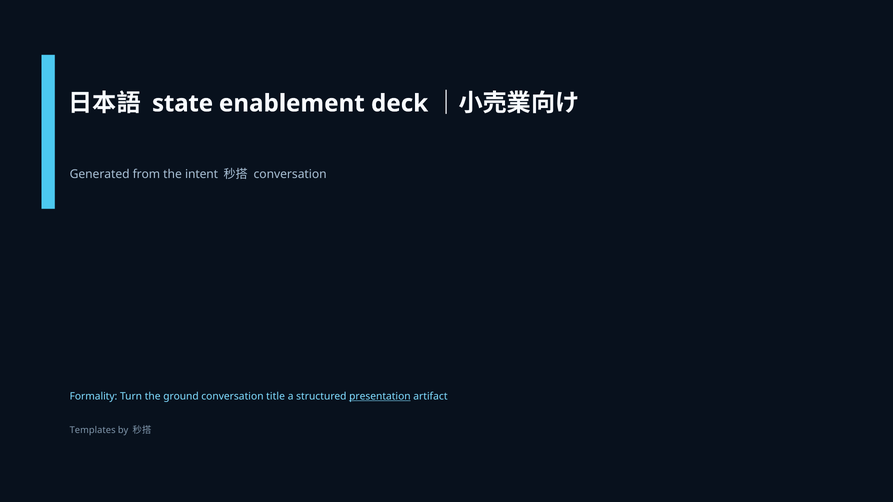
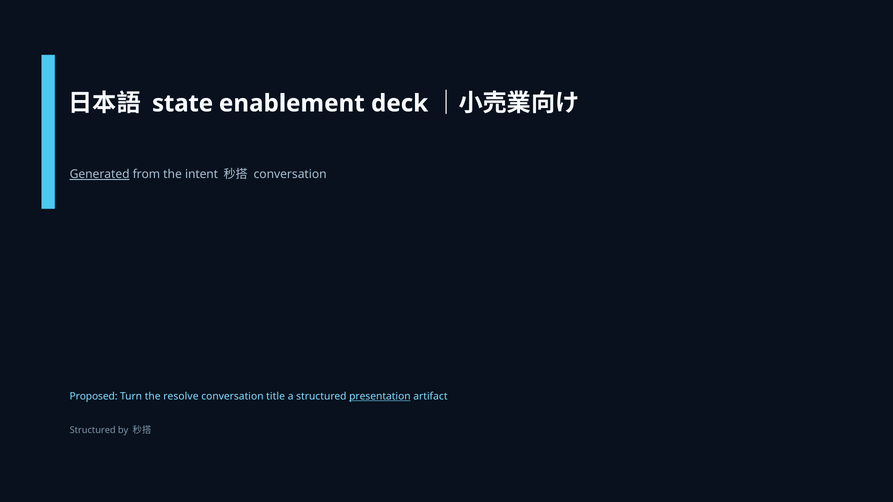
Generated underline: none -> present (100, 174)
Formality: Formality -> Proposed (94, 397)
ground: ground -> resolve (181, 397)
Templates: Templates -> Structured (93, 431)
